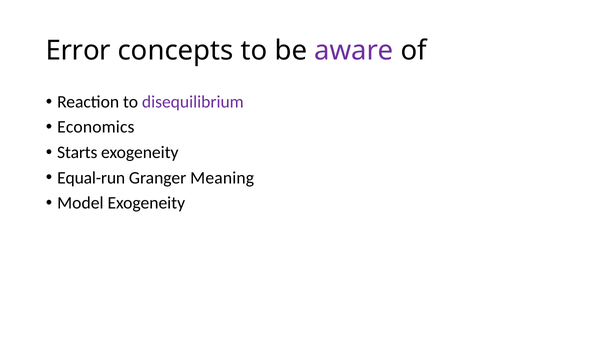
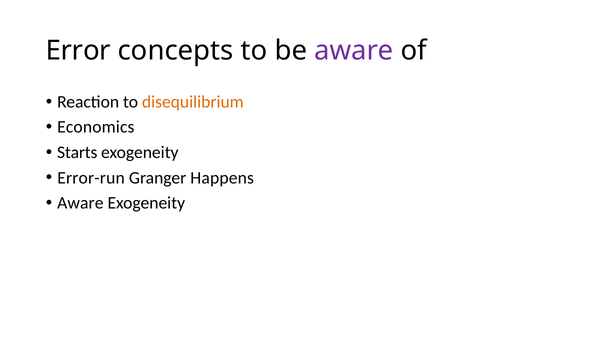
disequilibrium colour: purple -> orange (193, 102)
Equal-run: Equal-run -> Error-run (91, 178)
Meaning: Meaning -> Happens (222, 178)
Model: Model -> Aware (80, 203)
